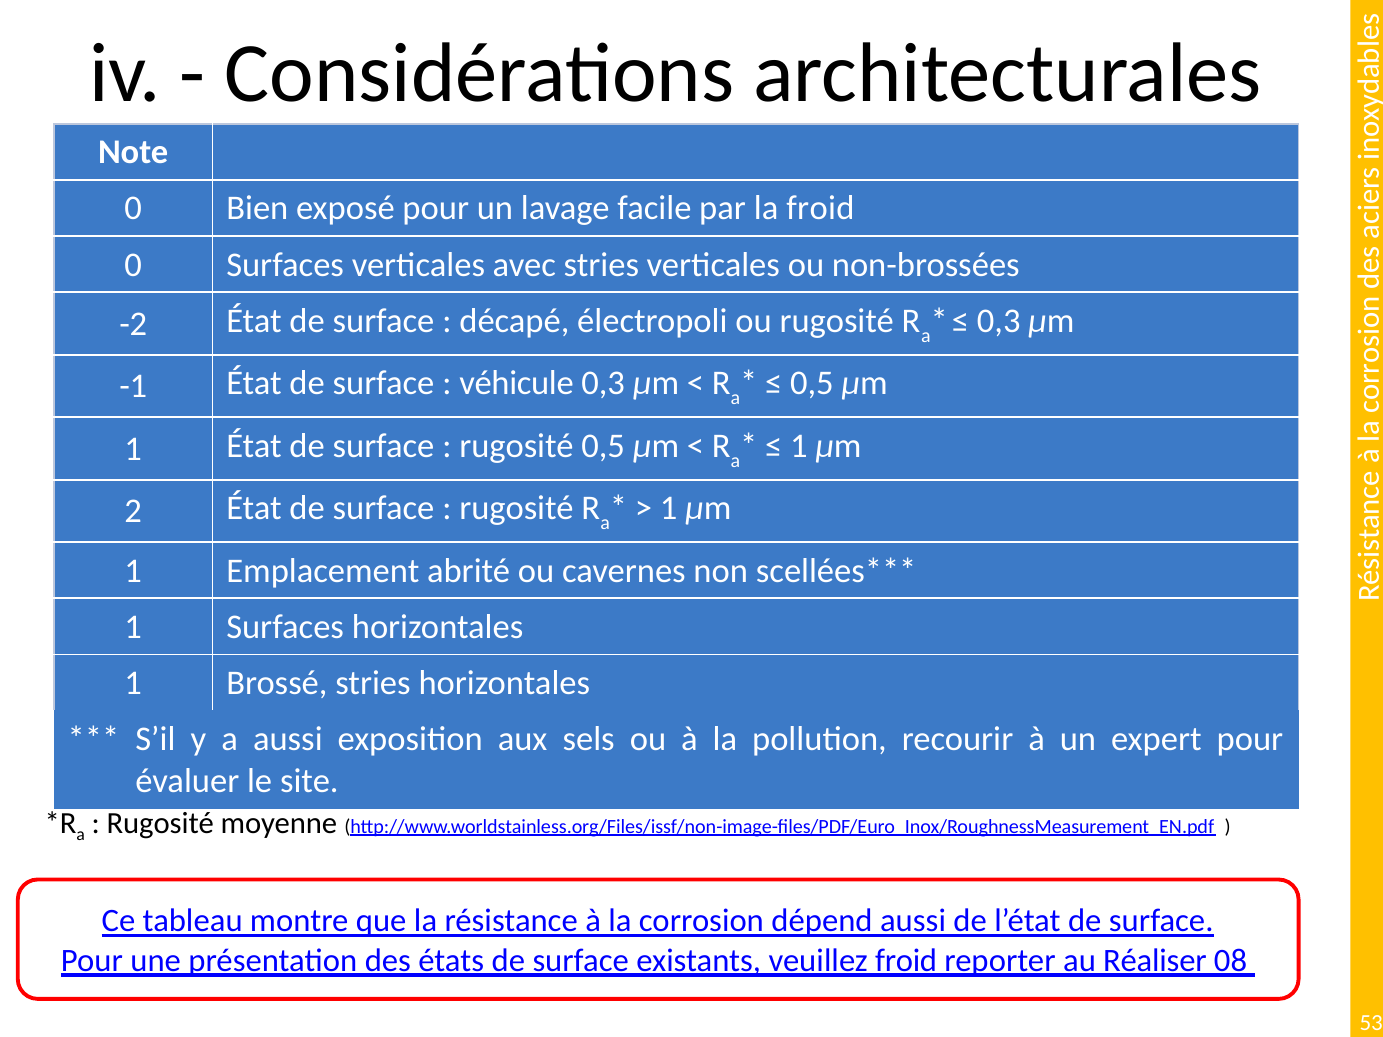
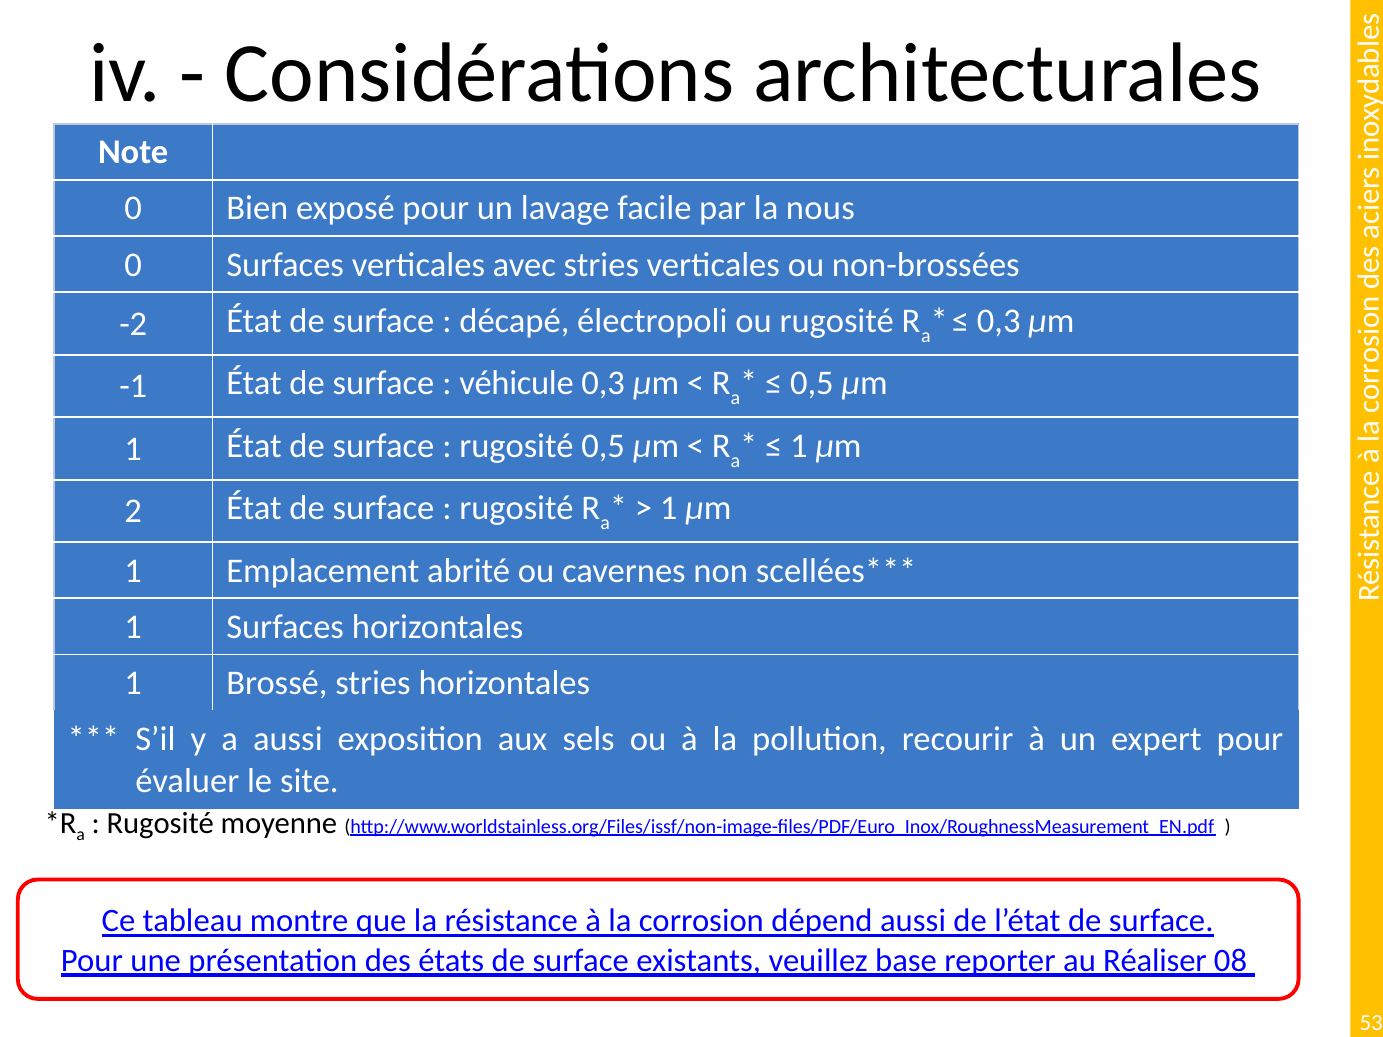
la froid: froid -> nous (820, 209)
veuillez froid: froid -> base (906, 961)
